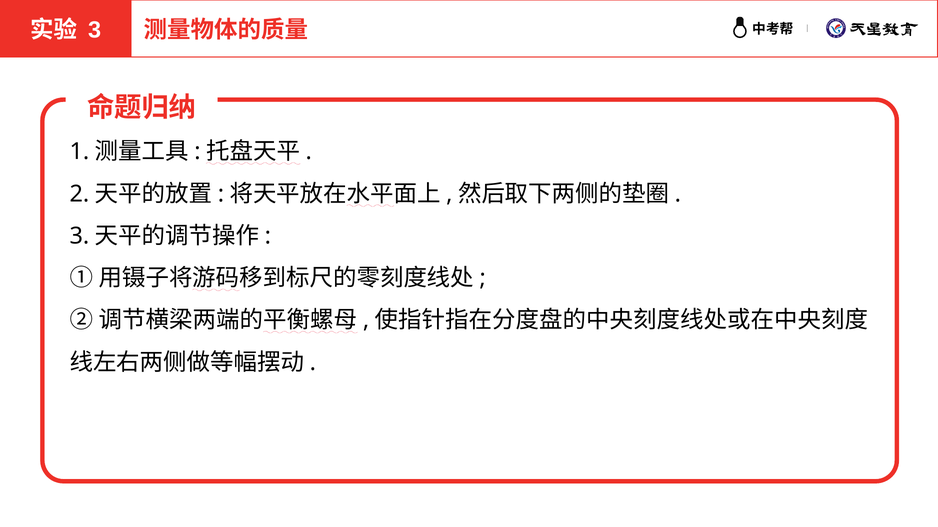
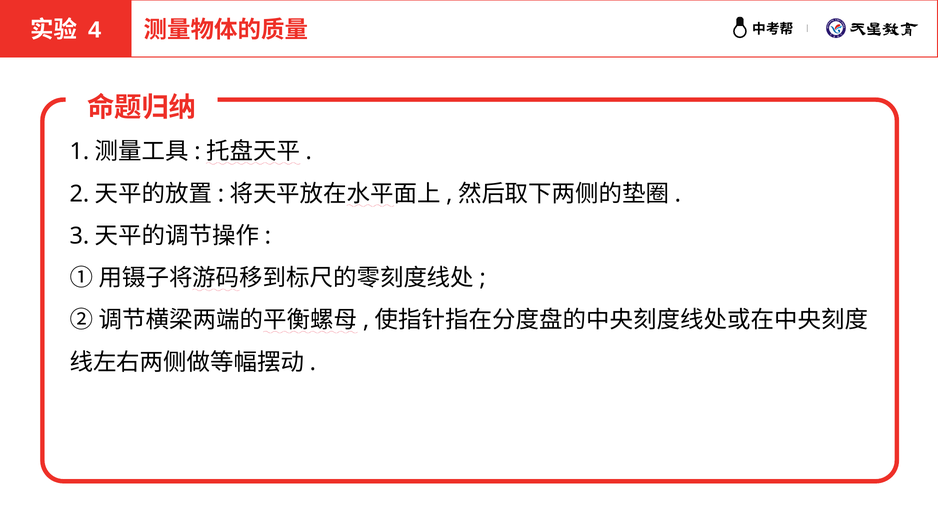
3: 3 -> 4 (95, 30)
